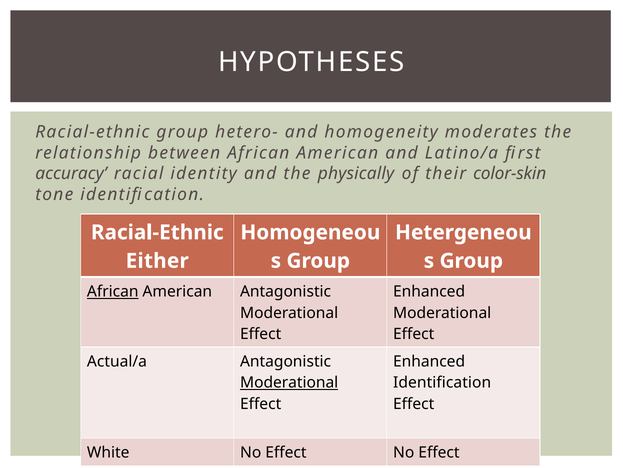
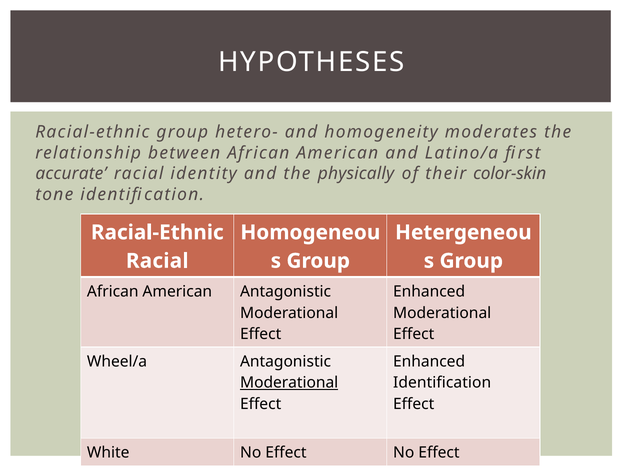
accuracy: accuracy -> accurate (71, 173)
Either: Either -> Racial (157, 260)
African underline: present -> none (113, 291)
Actual/a: Actual/a -> Wheel/a (117, 361)
